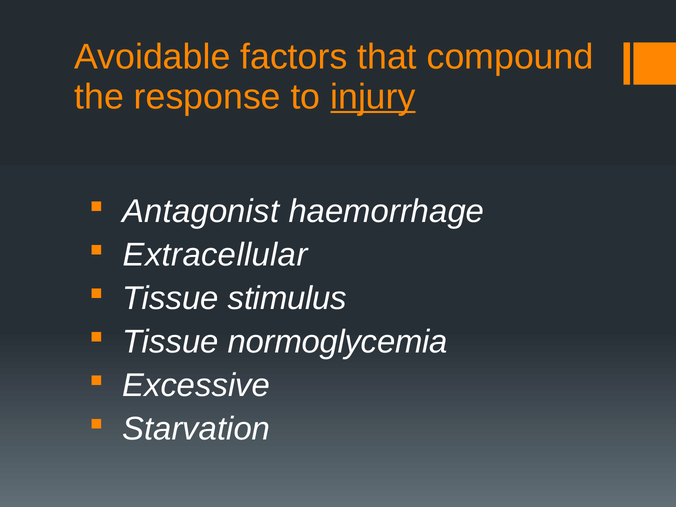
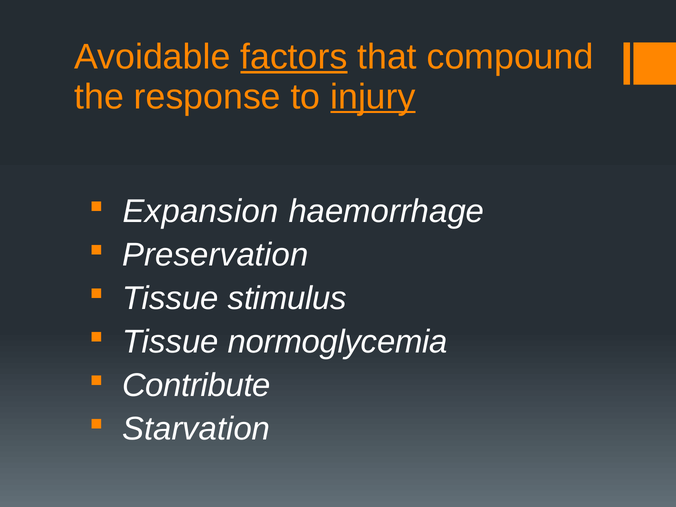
factors underline: none -> present (294, 57)
Antagonist: Antagonist -> Expansion (201, 211)
Extracellular: Extracellular -> Preservation (215, 255)
Excessive: Excessive -> Contribute (196, 385)
